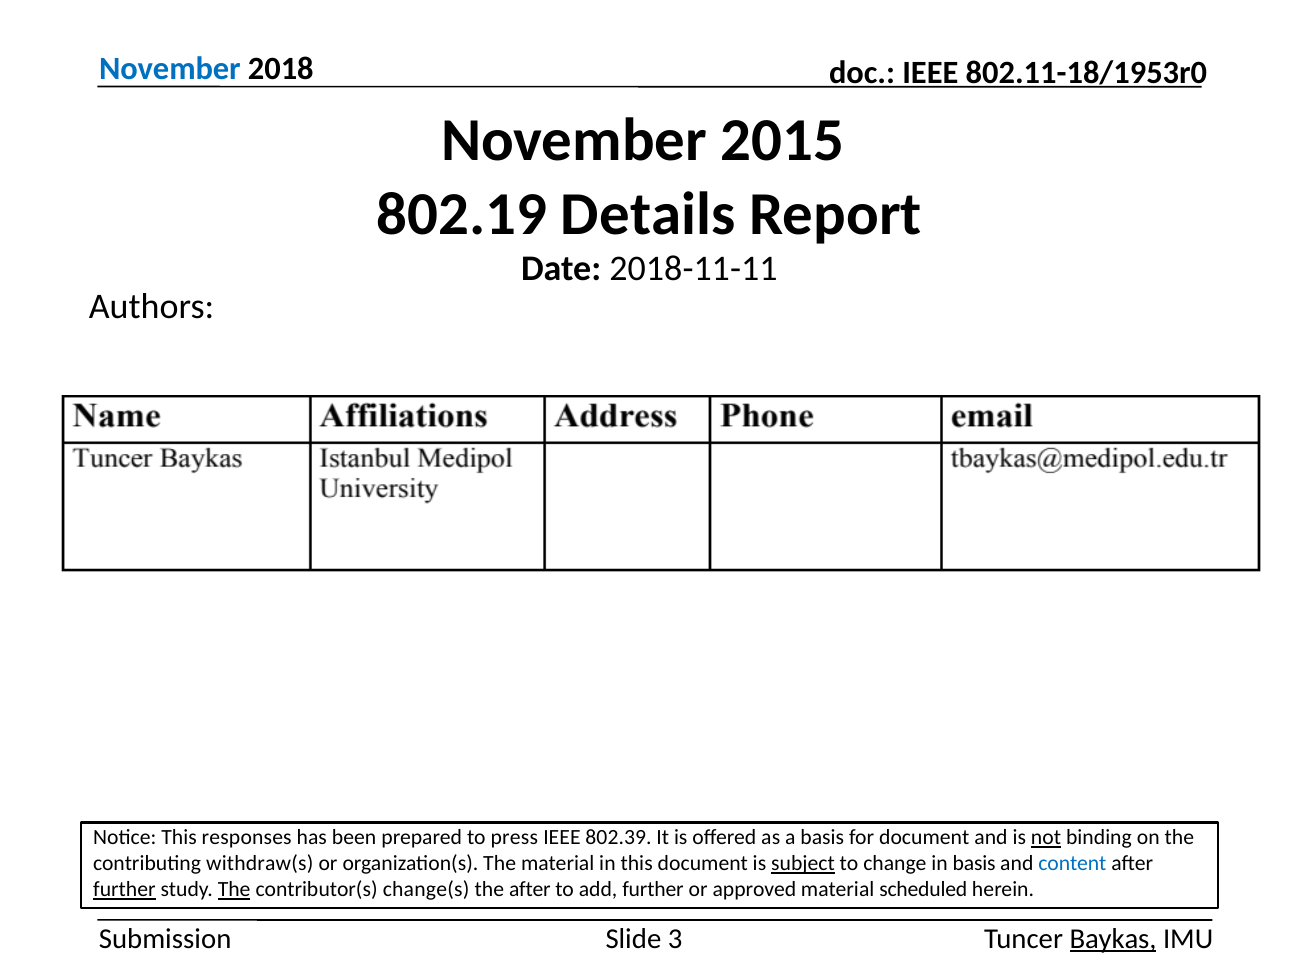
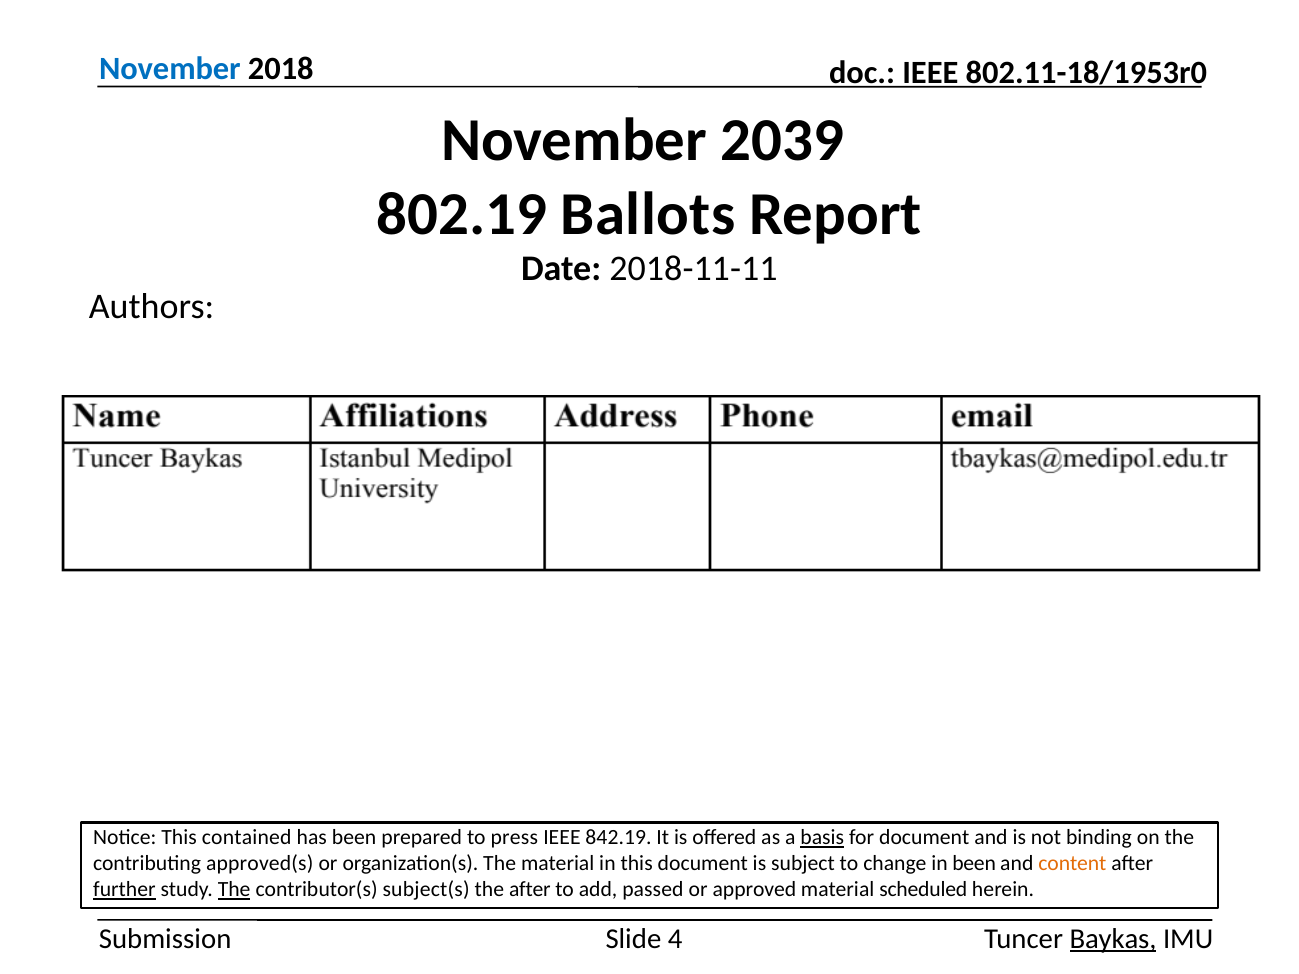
2015: 2015 -> 2039 (782, 141)
Details: Details -> Ballots (648, 214)
responses: responses -> contained (247, 838)
802.39: 802.39 -> 842.19 (619, 838)
basis underline: none -> present (822, 838)
not underline: present -> none (1046, 838)
withdraw(s: withdraw(s -> approved(s (260, 864)
subject underline: present -> none (803, 864)
in basis: basis -> been (974, 864)
content colour: blue -> orange (1072, 864)
change(s: change(s -> subject(s (426, 890)
add further: further -> passed (653, 890)
3: 3 -> 4 (675, 939)
